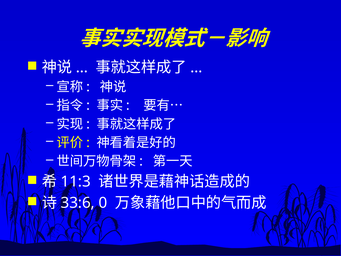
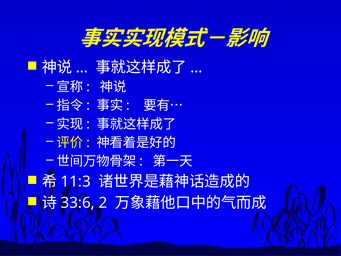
0: 0 -> 2 (103, 203)
